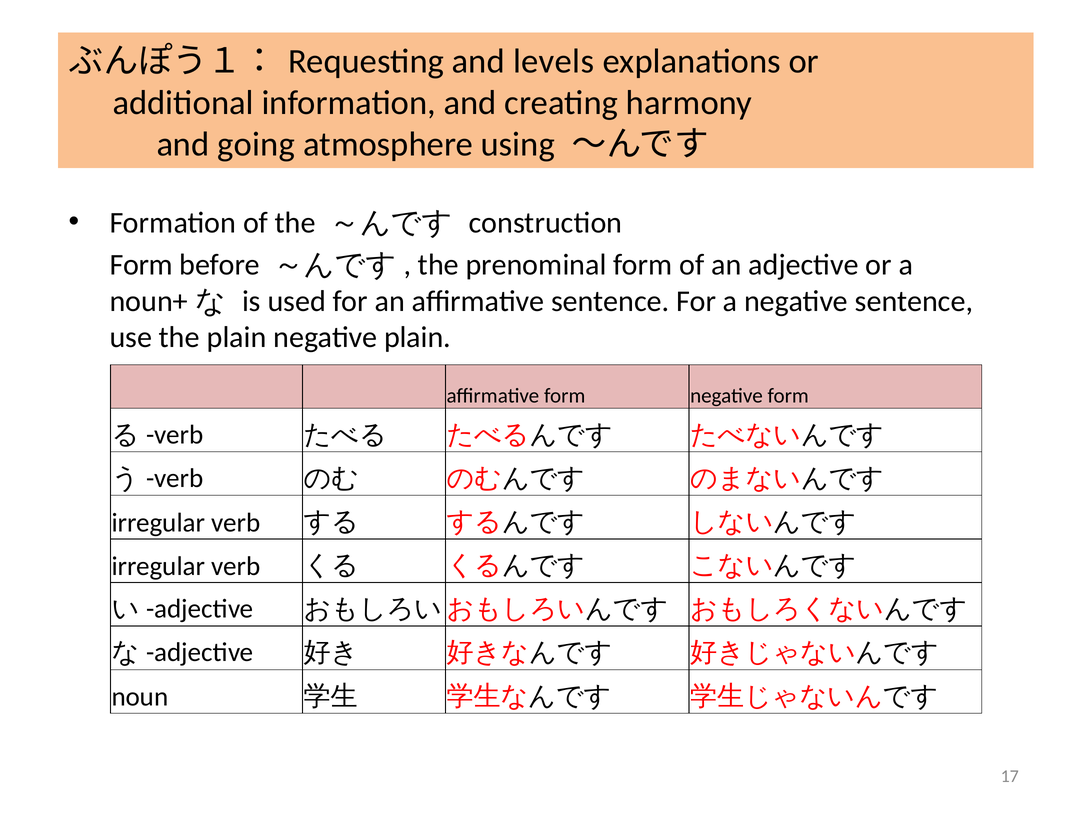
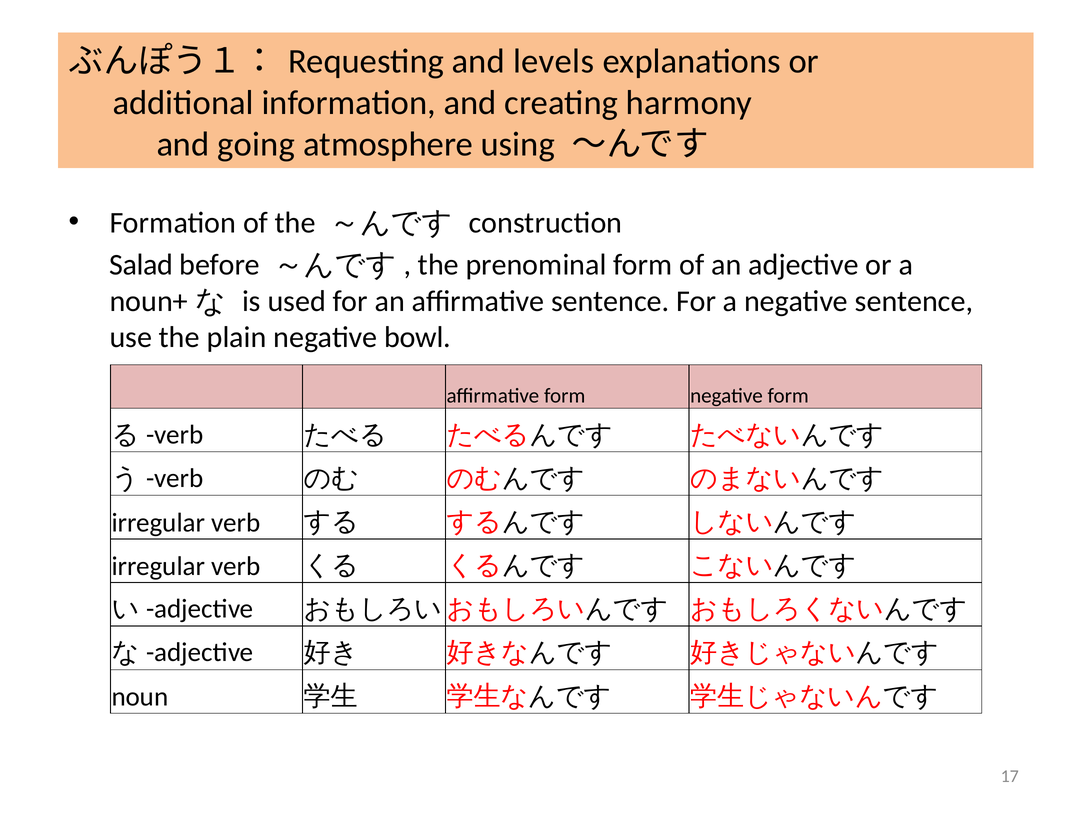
Form: Form -> Salad (141, 265)
negative plain: plain -> bowl (417, 337)
